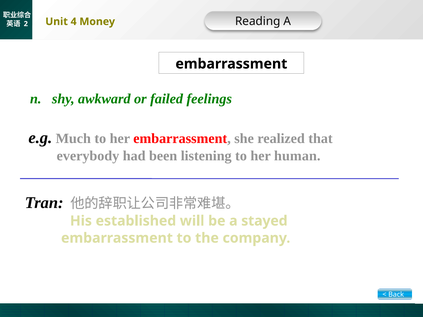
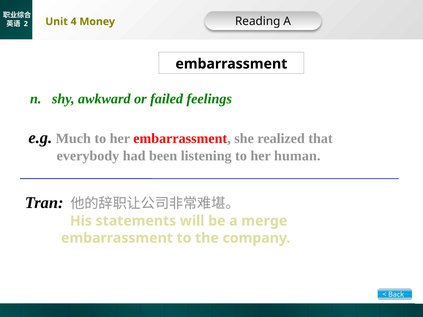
established: established -> statements (136, 221)
stayed: stayed -> merge (264, 221)
